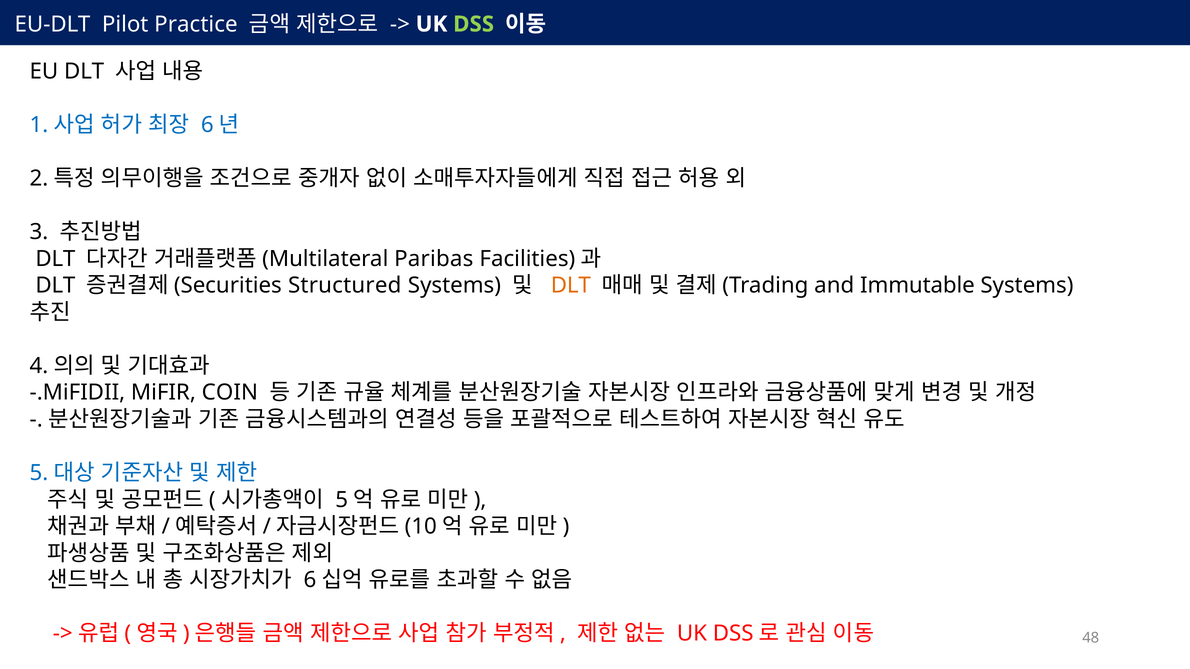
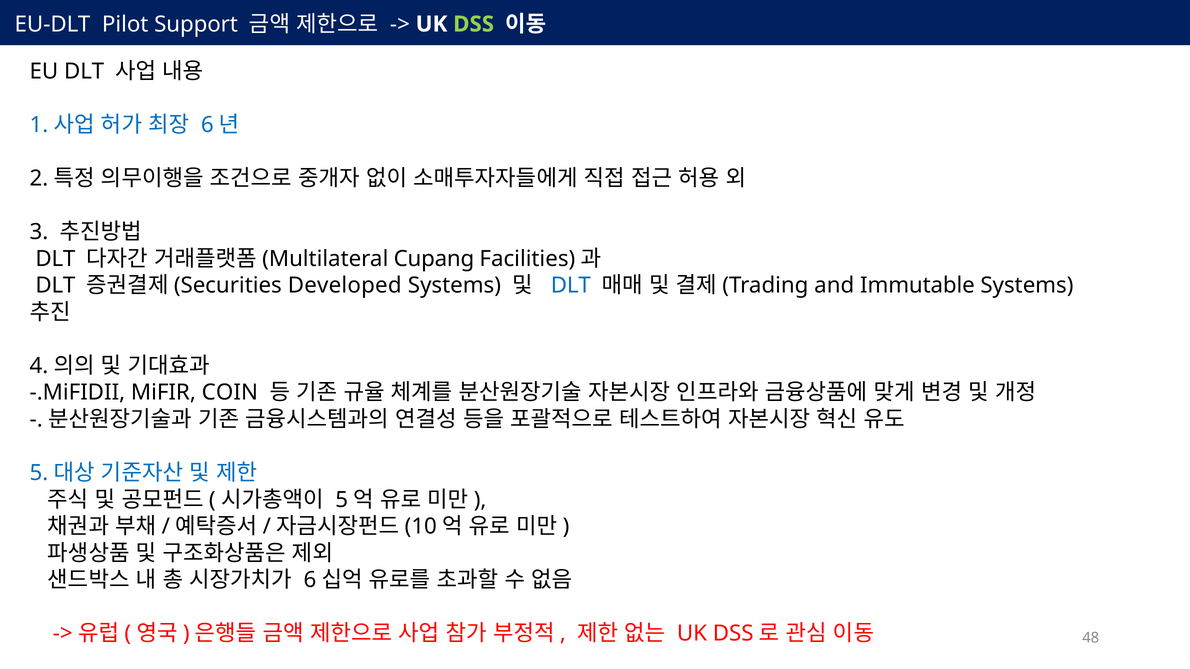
Practice: Practice -> Support (196, 24)
Paribas: Paribas -> Cupang (434, 259)
Structured: Structured -> Developed (345, 286)
DLT colour: orange -> blue (571, 286)
